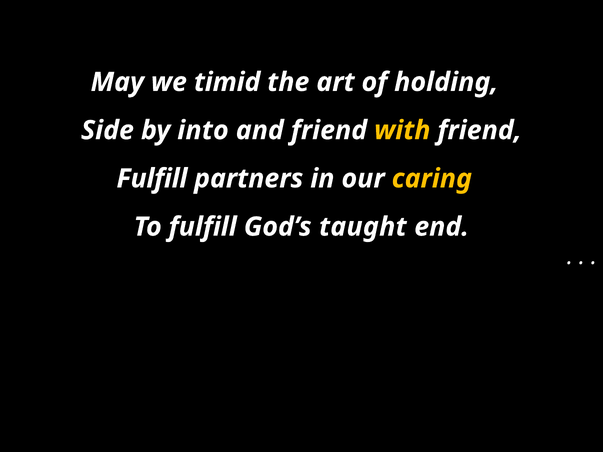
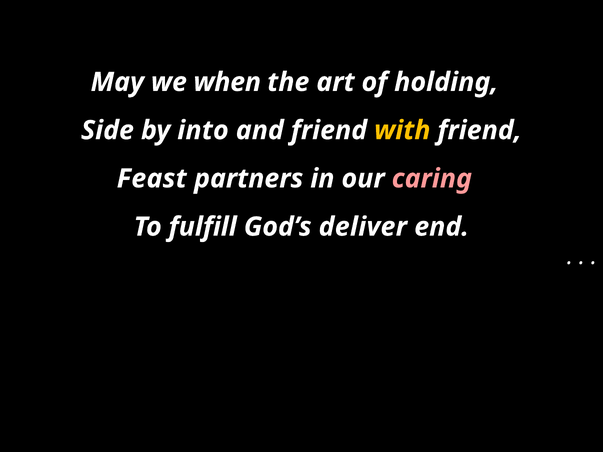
timid: timid -> when (227, 82)
Fulfill: Fulfill -> Feast (152, 179)
caring colour: yellow -> pink (432, 179)
taught: taught -> deliver (363, 227)
